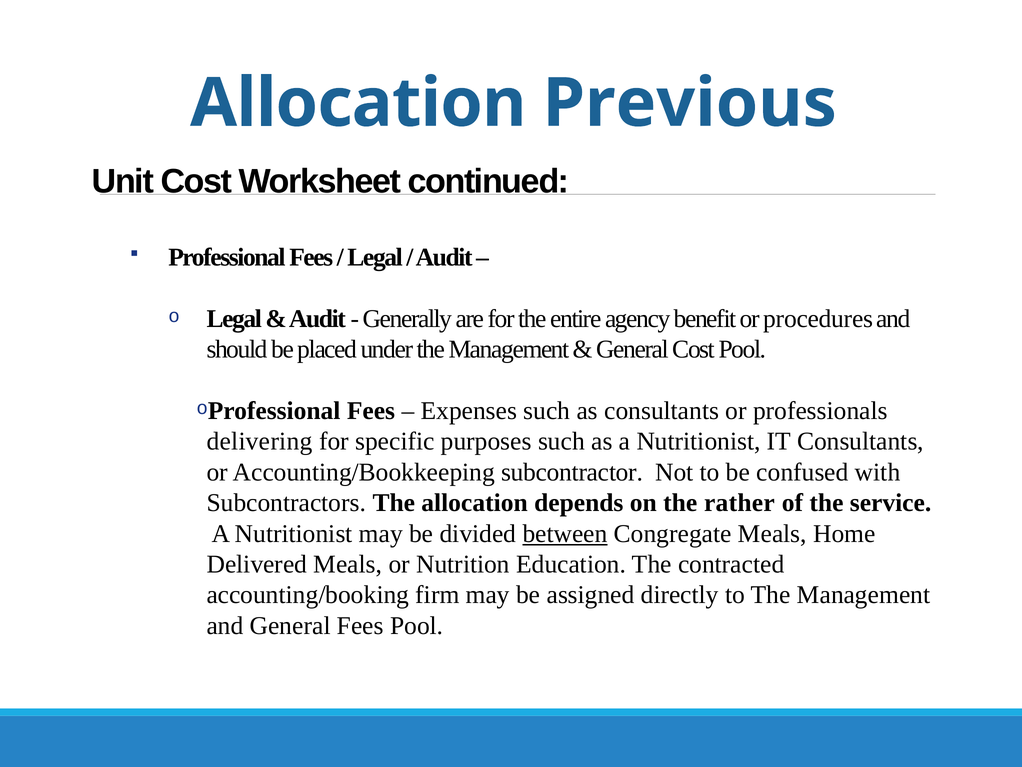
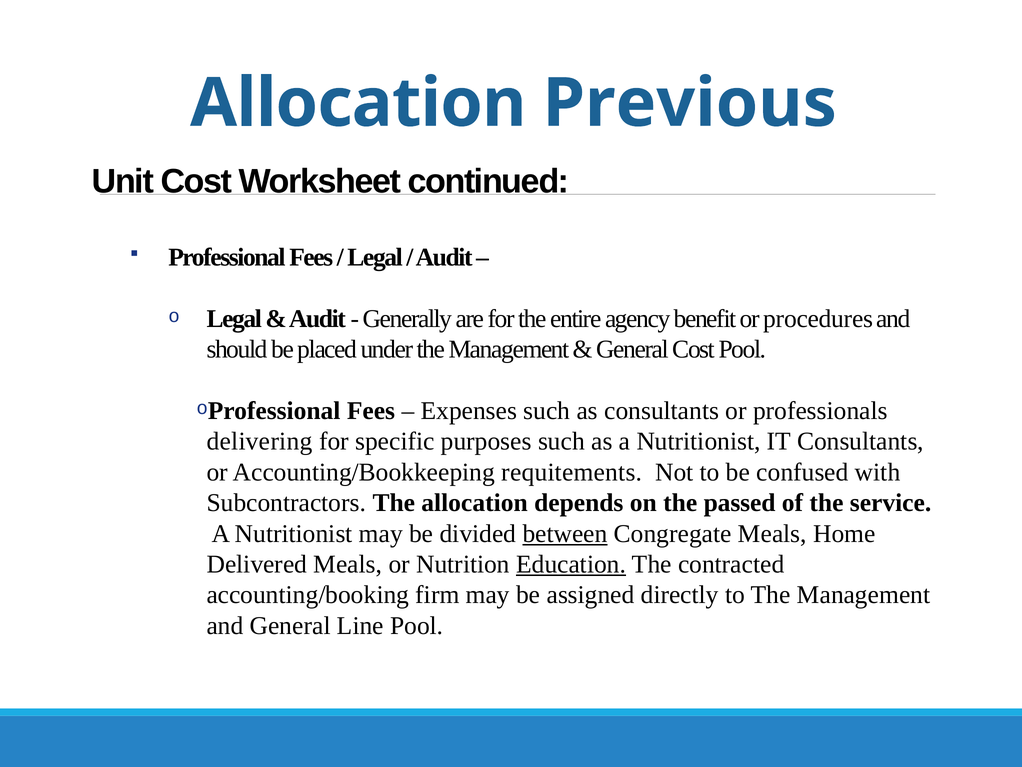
subcontractor: subcontractor -> requitements (572, 472)
rather: rather -> passed (740, 503)
Education underline: none -> present (571, 564)
General Fees: Fees -> Line (360, 625)
